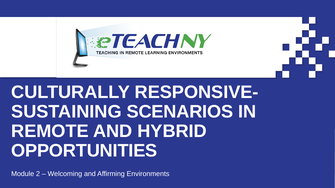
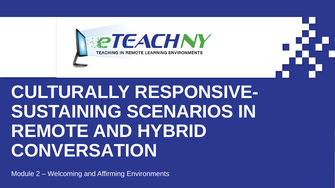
OPPORTUNITIES: OPPORTUNITIES -> CONVERSATION (84, 151)
